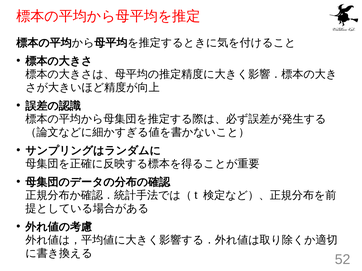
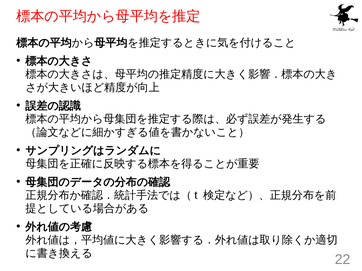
52: 52 -> 22 (343, 260)
